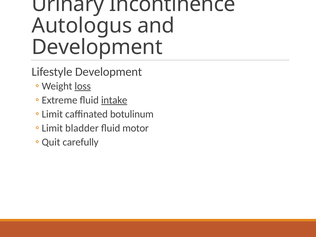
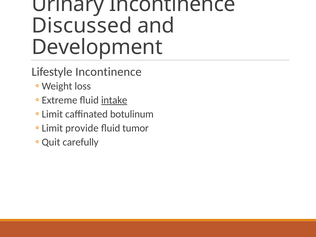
Autologus: Autologus -> Discussed (82, 26)
Lifestyle Development: Development -> Incontinence (108, 72)
loss underline: present -> none (83, 86)
bladder: bladder -> provide (82, 128)
motor: motor -> tumor (136, 128)
